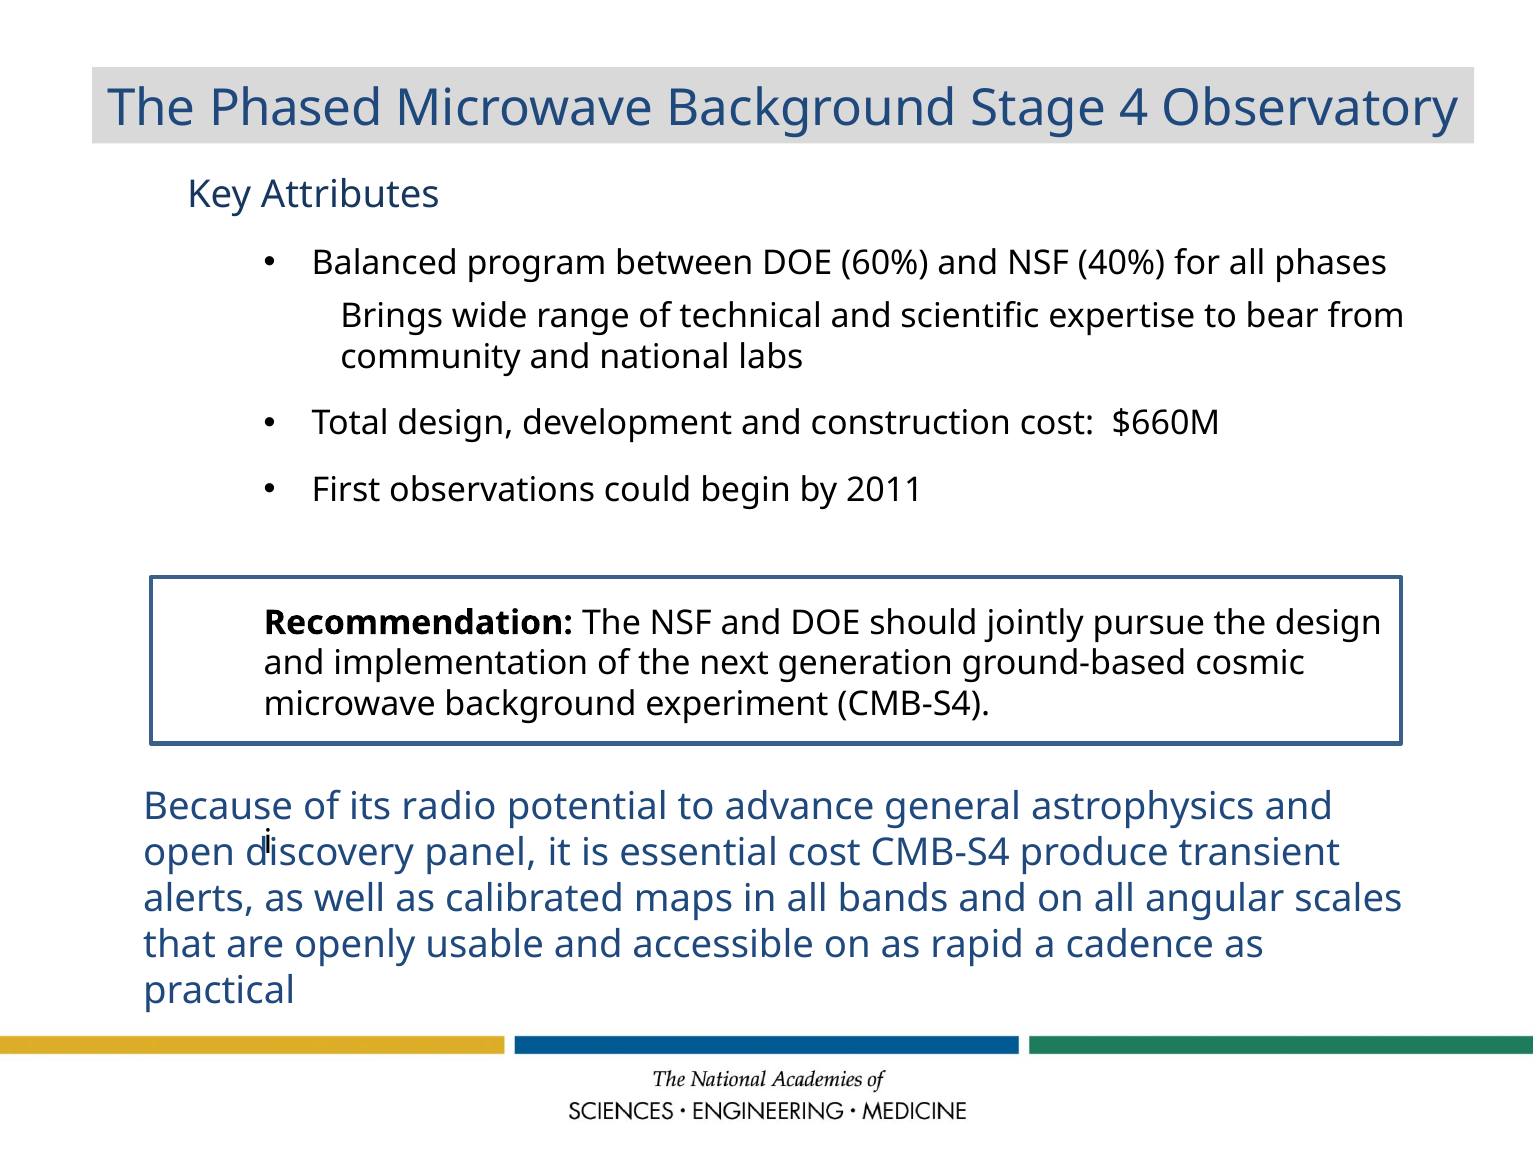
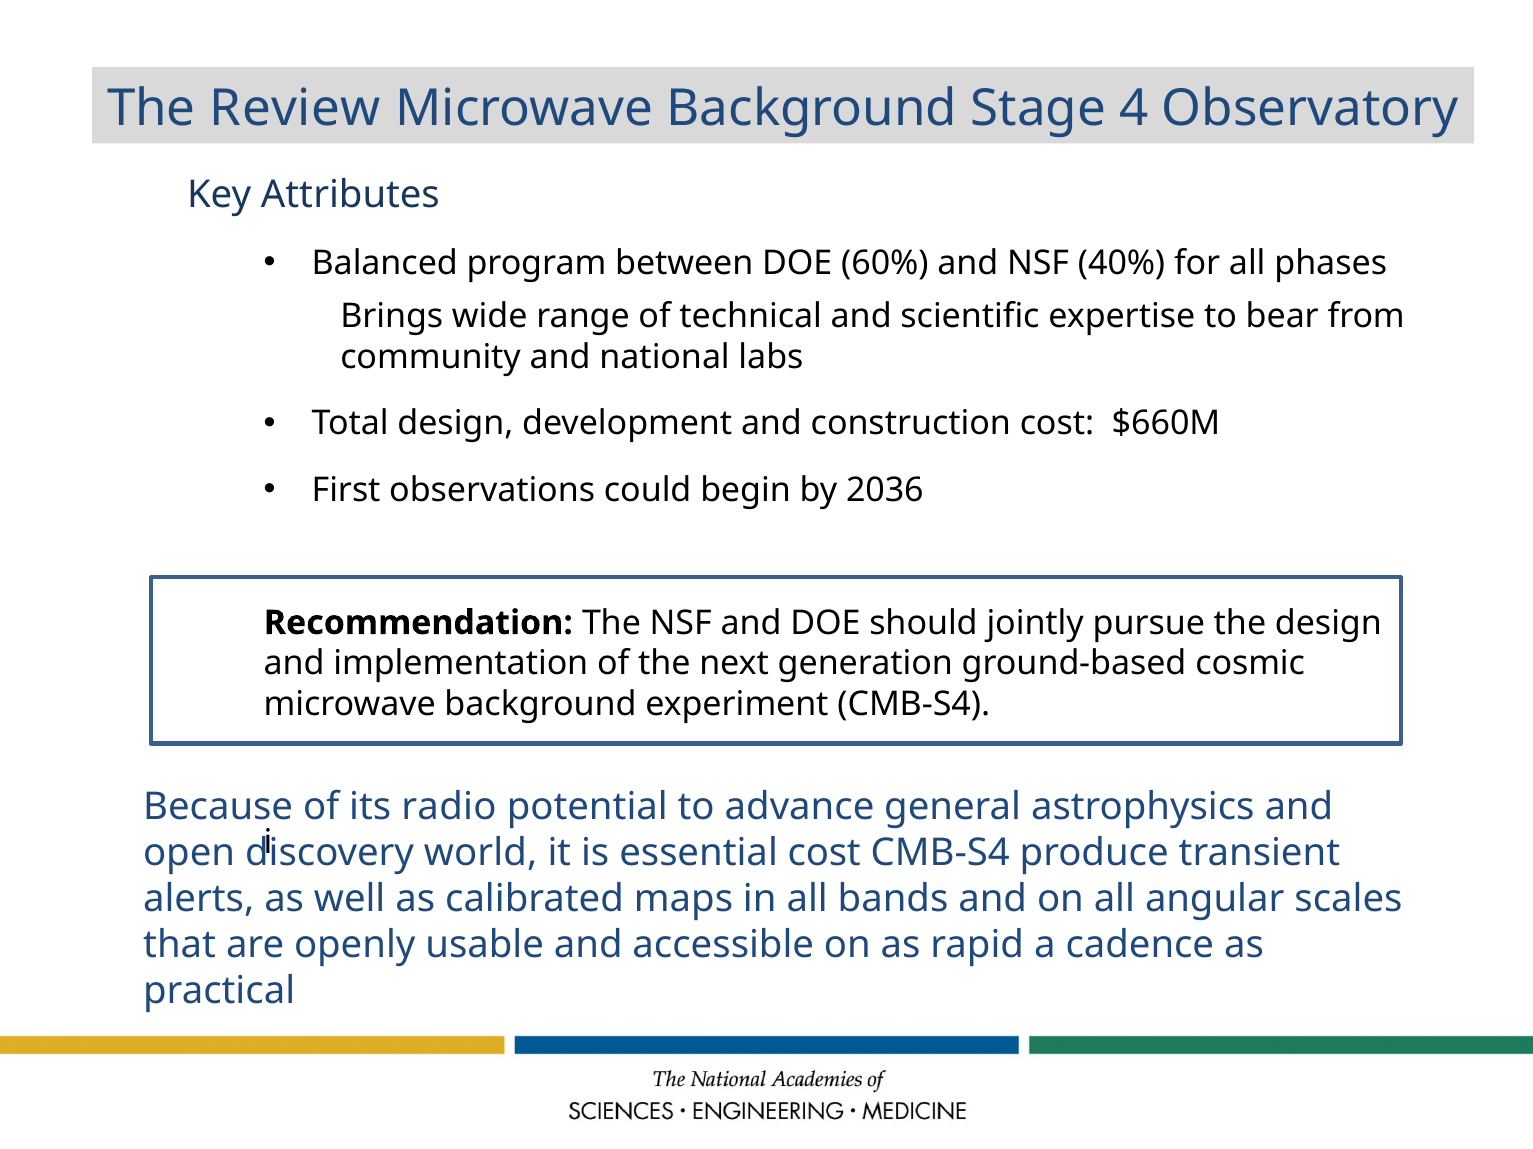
Phased: Phased -> Review (295, 109)
2011: 2011 -> 2036 (885, 490)
panel: panel -> world (481, 854)
